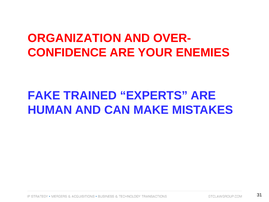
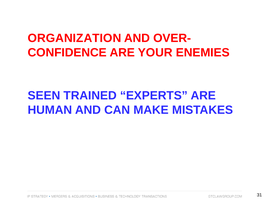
FAKE: FAKE -> SEEN (44, 95)
